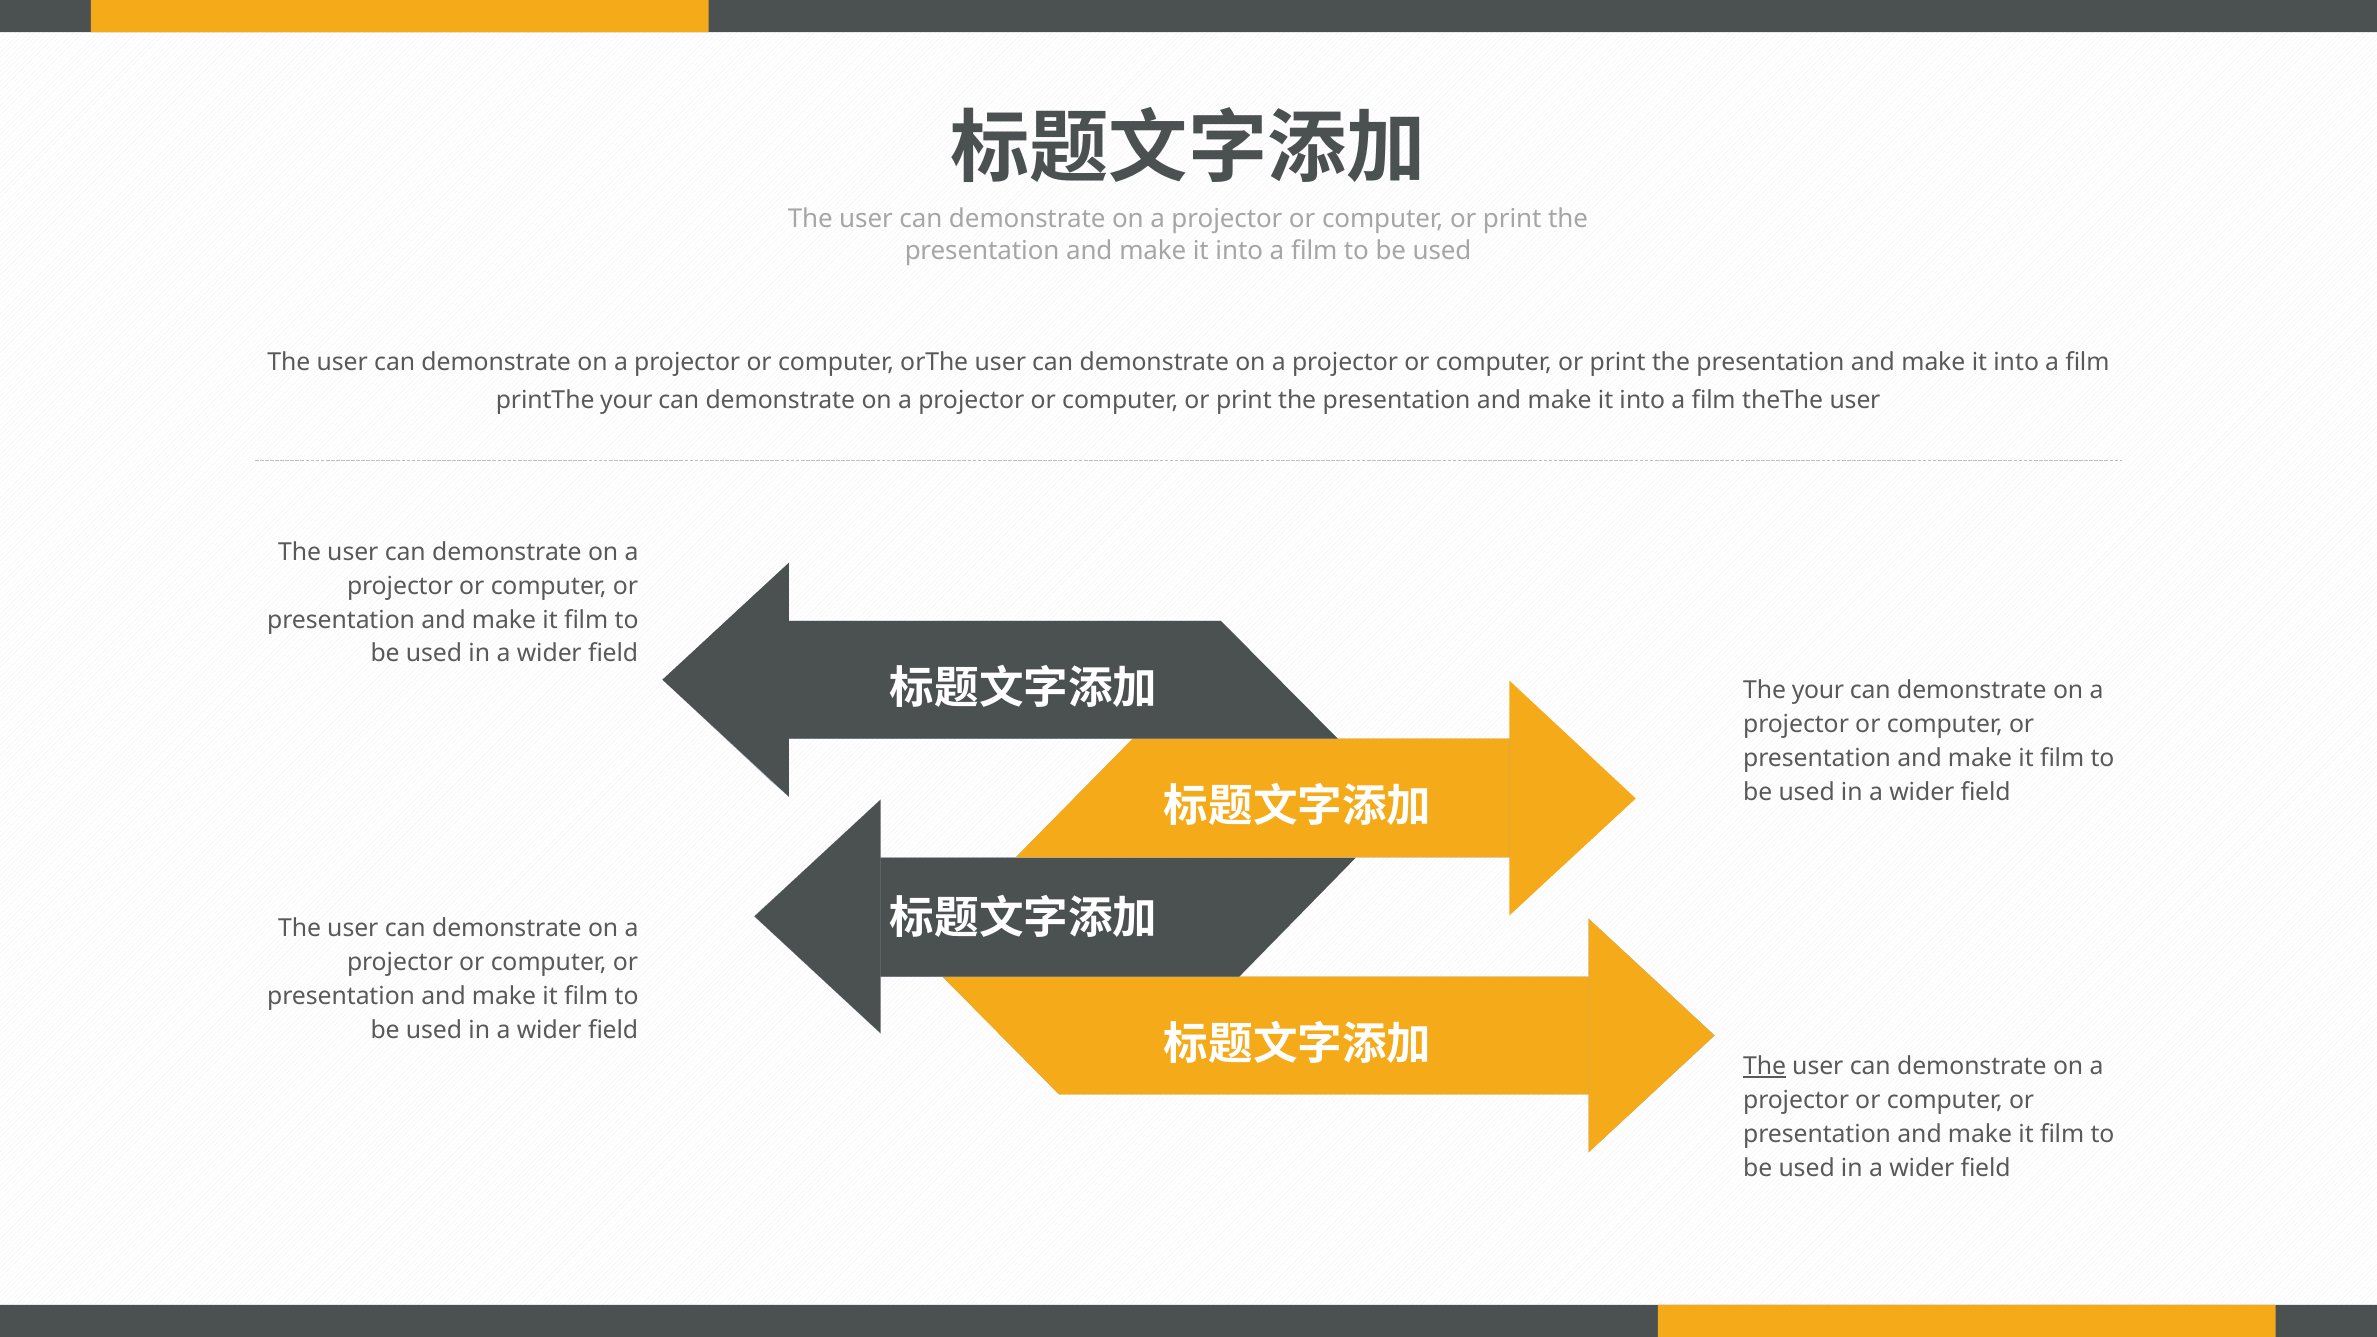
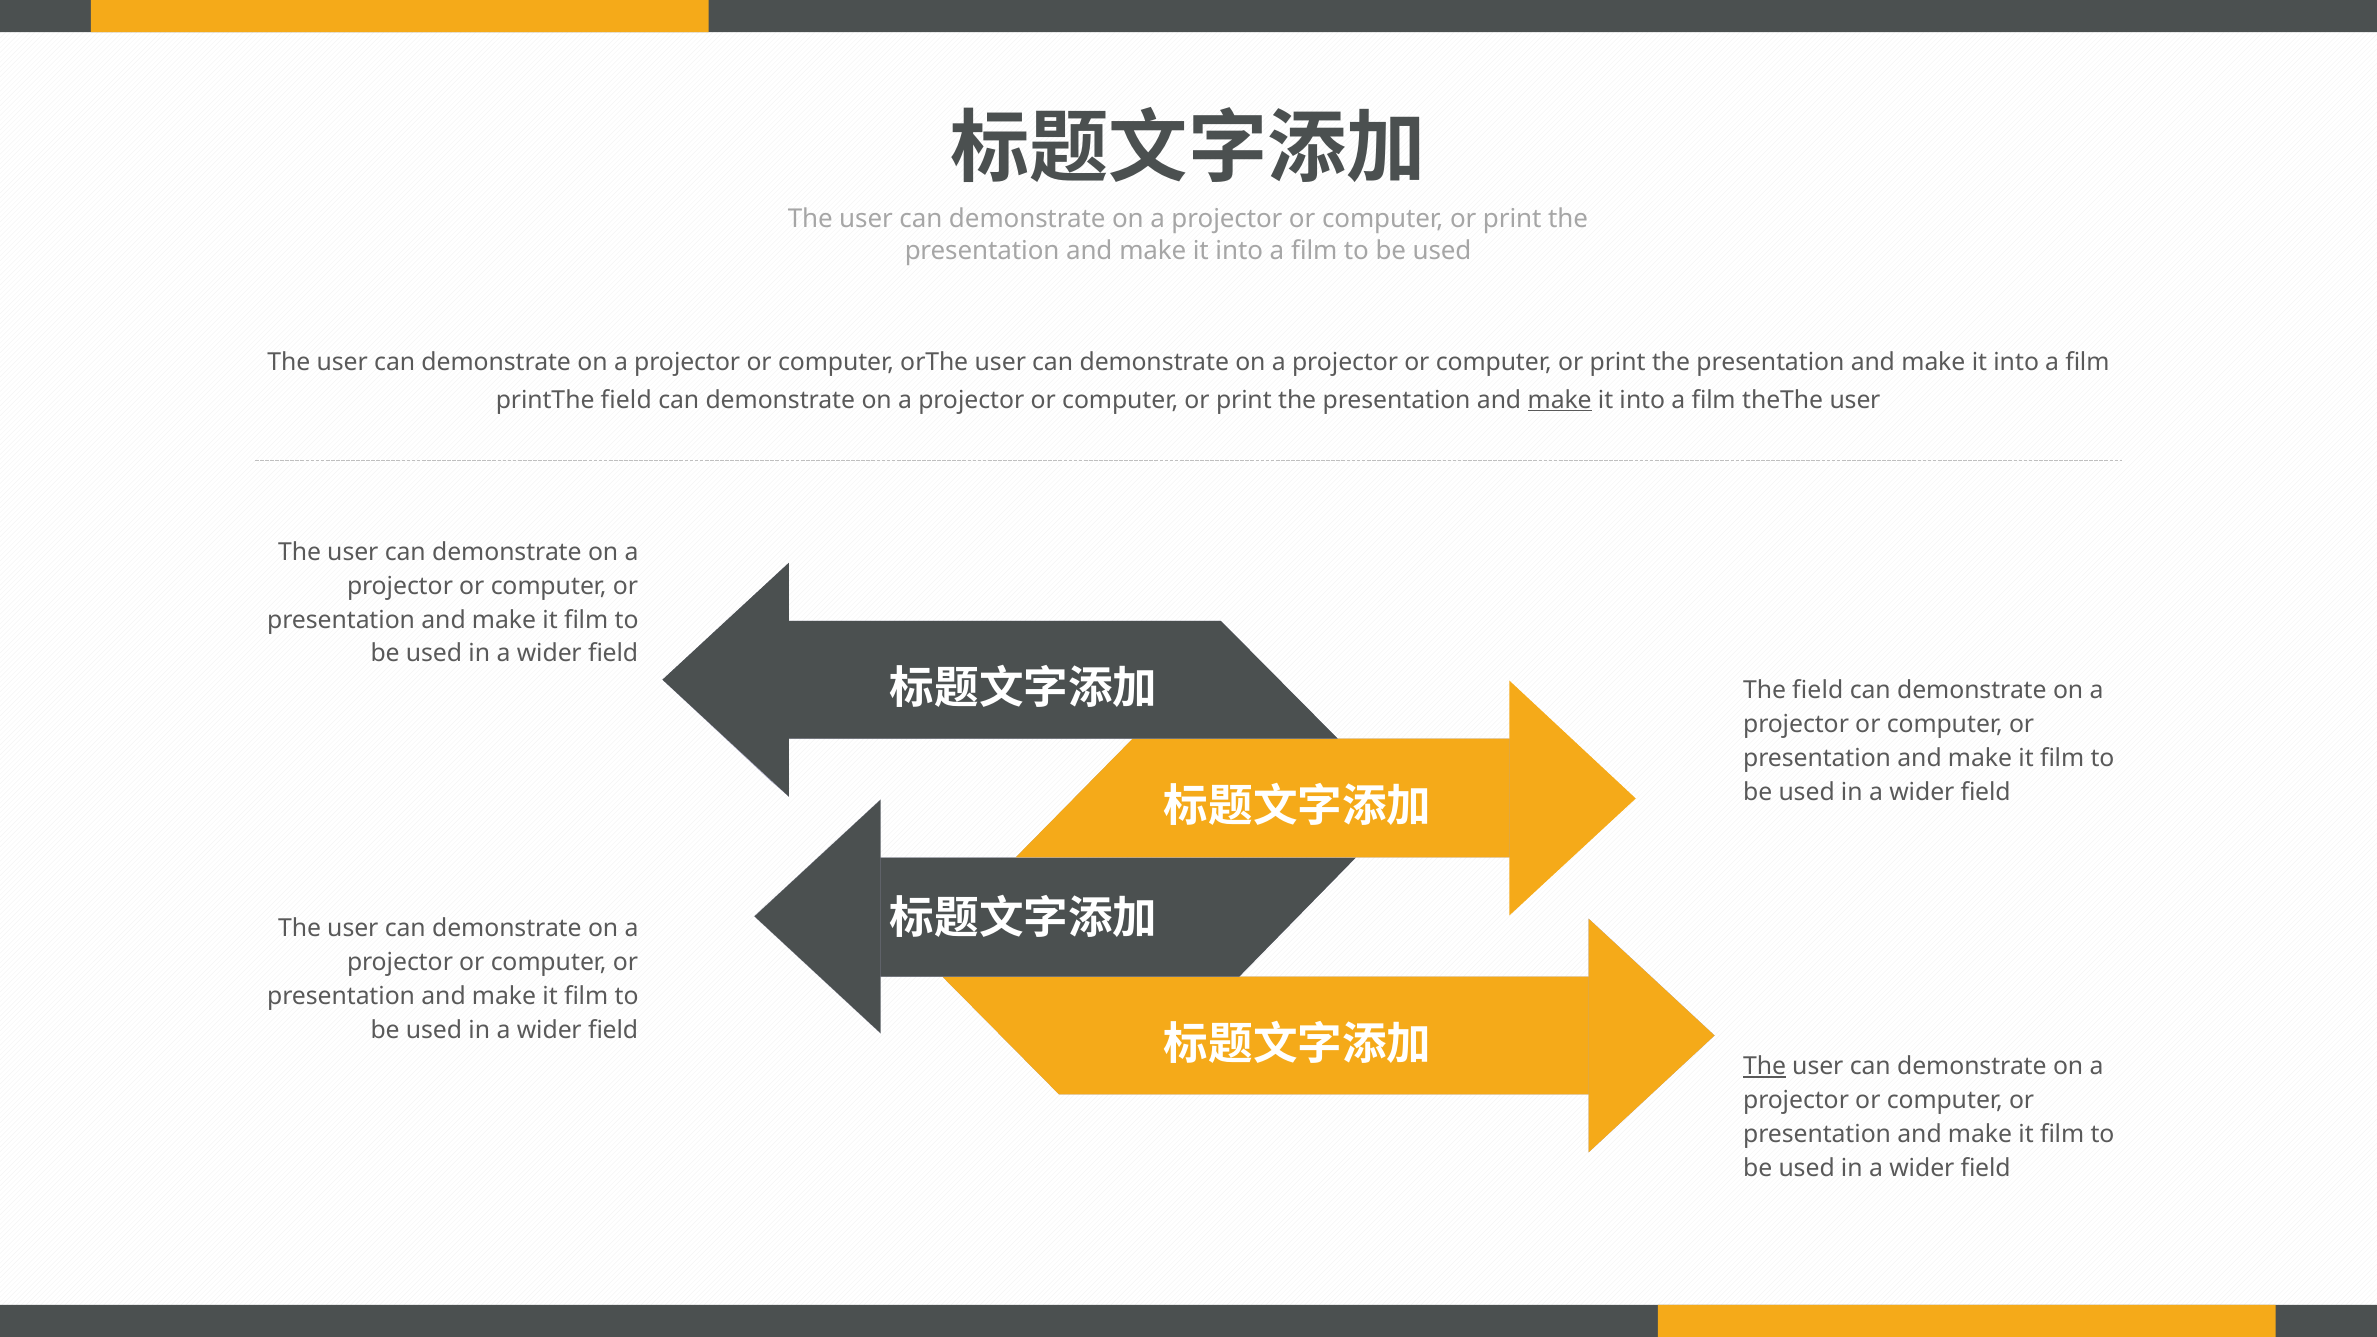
printThe your: your -> field (626, 400)
make underline: none -> present (1560, 400)
The your: your -> field (1818, 690)
